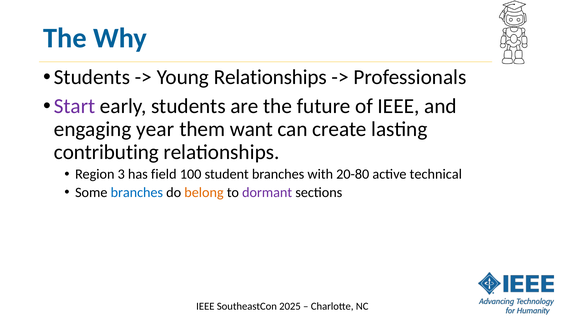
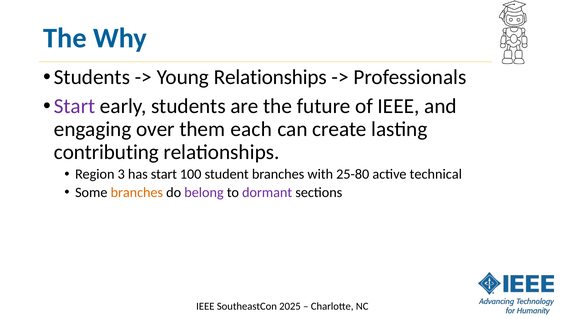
year: year -> over (155, 129)
want: want -> each (251, 129)
has field: field -> start (164, 174)
20-80: 20-80 -> 25-80 (353, 174)
branches colour: blue -> orange (137, 192)
belong colour: orange -> purple (204, 192)
